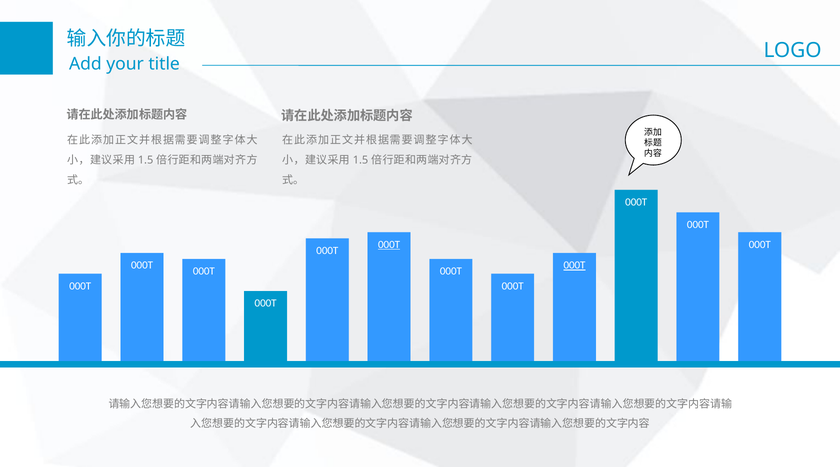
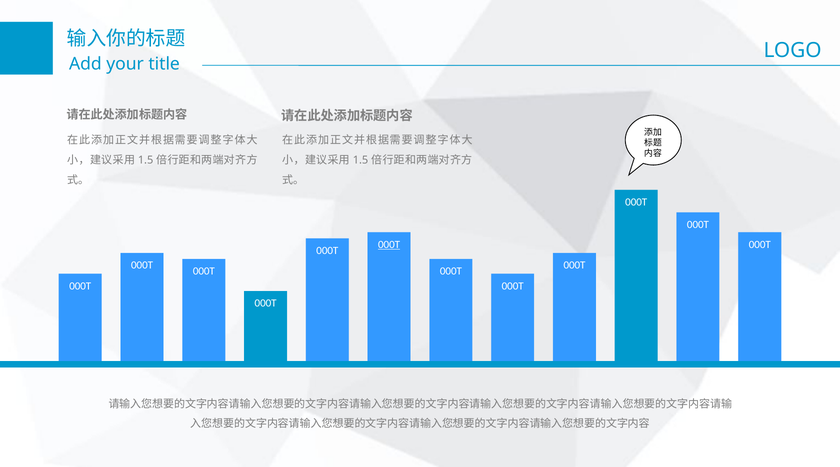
000T underline: present -> none (574, 265)
